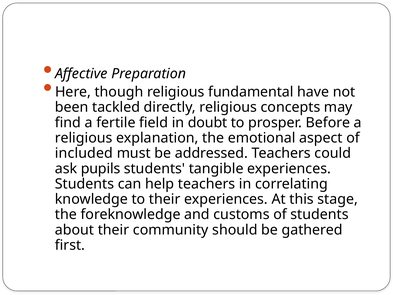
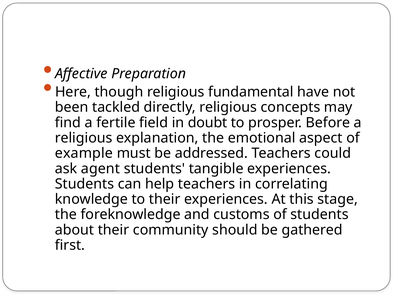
included: included -> example (84, 153)
pupils: pupils -> agent (100, 168)
